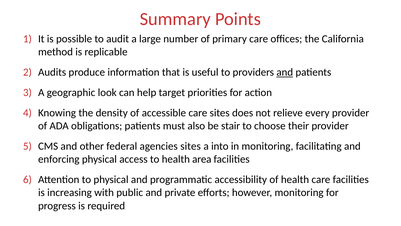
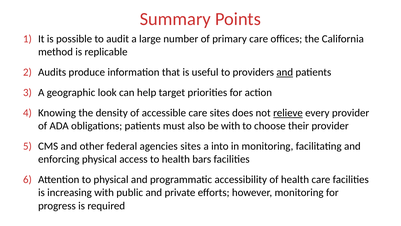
relieve underline: none -> present (288, 113)
be stair: stair -> with (231, 126)
area: area -> bars (202, 159)
